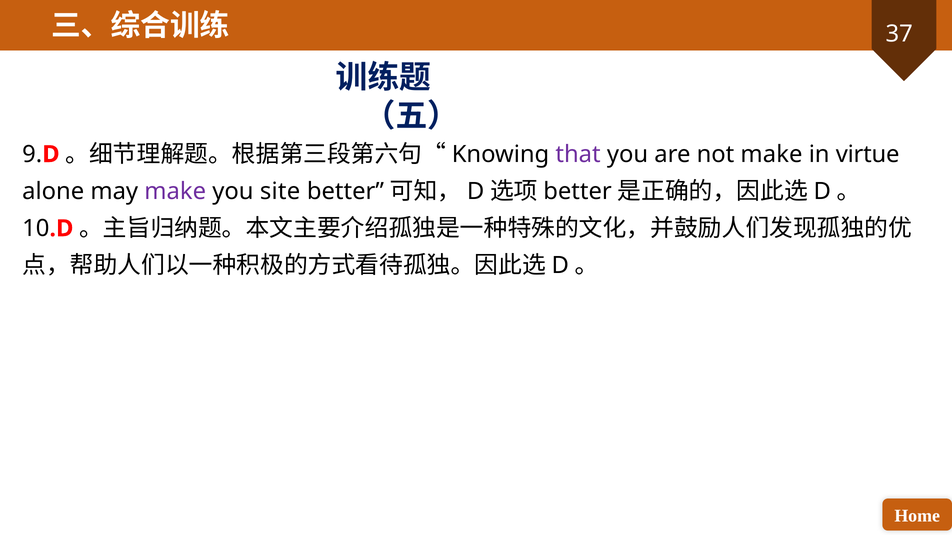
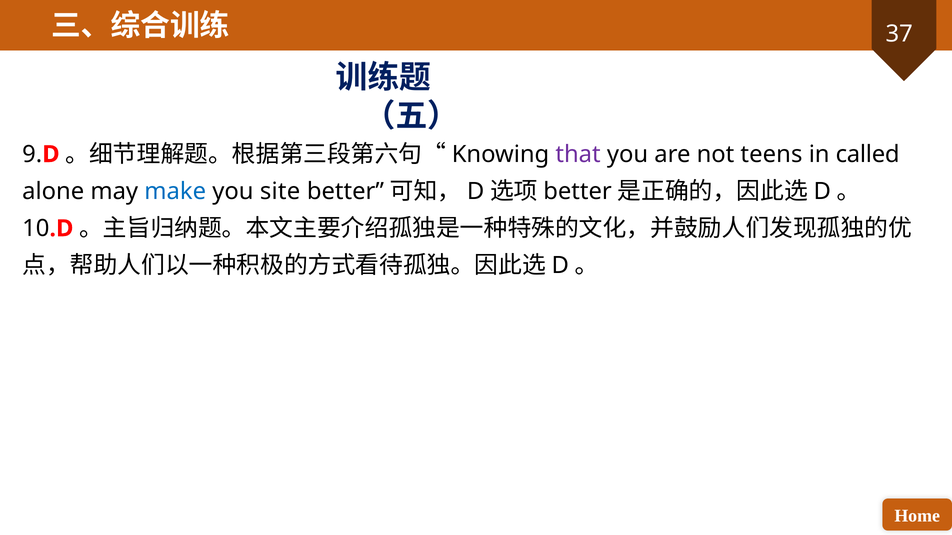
not make: make -> teens (771, 154)
virtue: virtue -> called (868, 154)
make colour: purple -> blue (175, 192)
